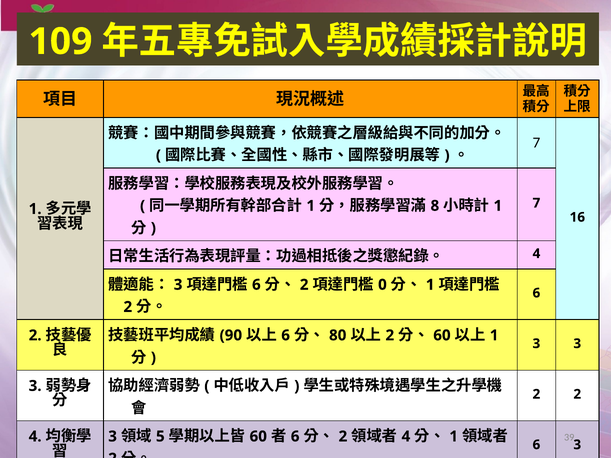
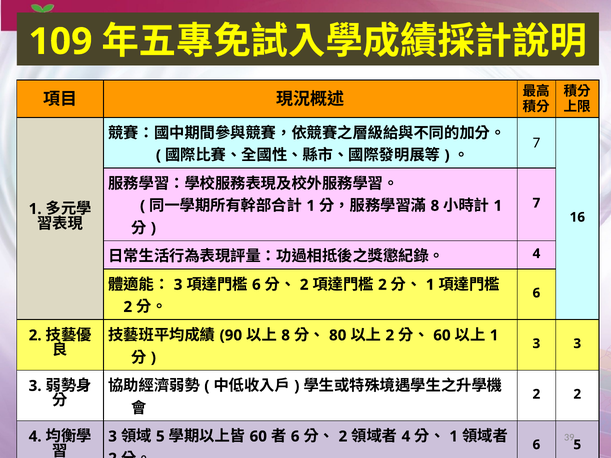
0: 0 -> 2 (382, 285)
6: 6 -> 8 (286, 336)
6 3: 3 -> 5 (577, 445)
